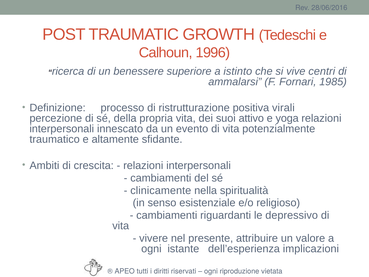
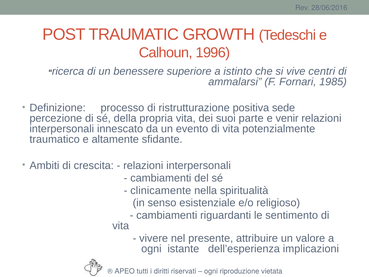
virali: virali -> sede (284, 108)
attivo: attivo -> parte (251, 118)
yoga: yoga -> venir (287, 118)
depressivo: depressivo -> sentimento (292, 215)
